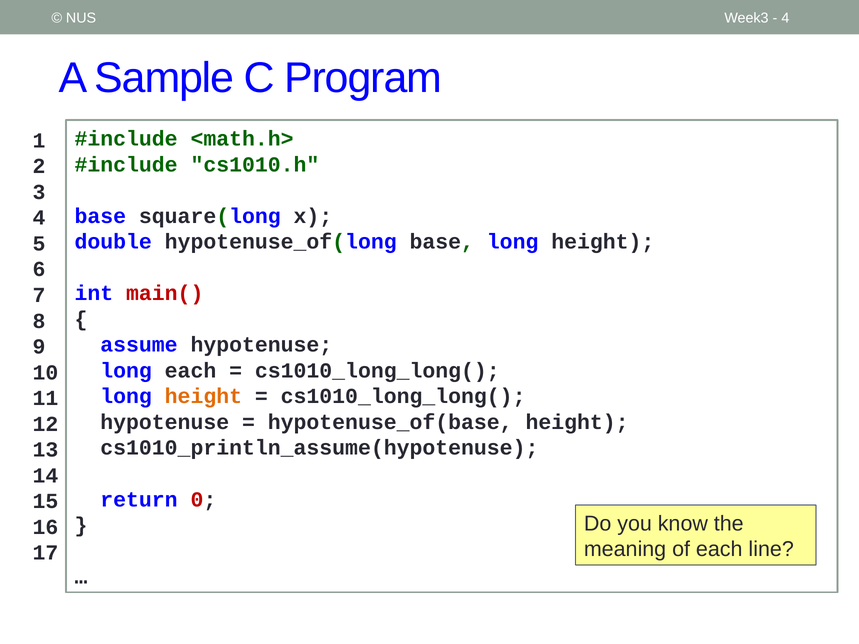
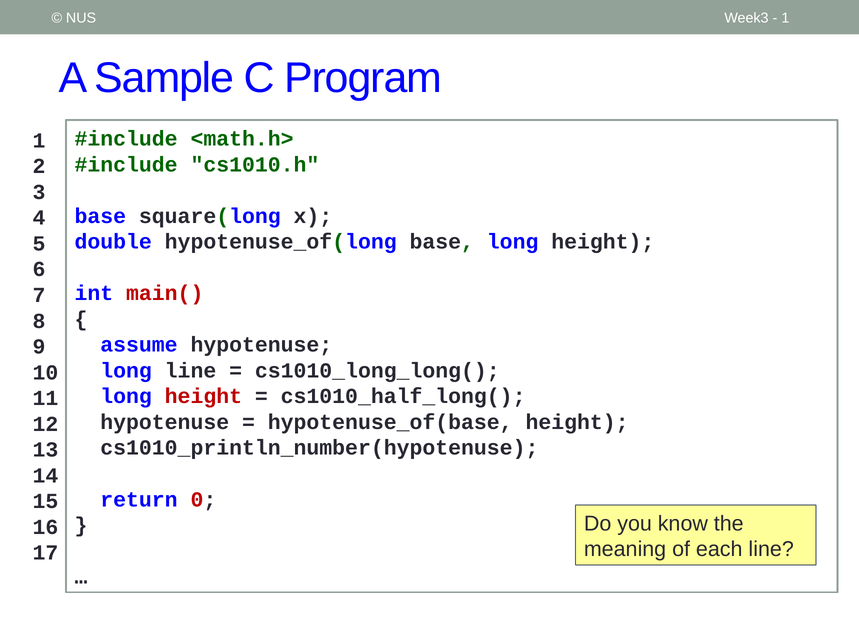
4: 4 -> 1 (785, 18)
long each: each -> line (191, 371)
height colour: orange -> red (203, 397)
cs1010_long_long(: cs1010_long_long( -> cs1010_half_long( (403, 397)
cs1010_println_assume(hypotenuse: cs1010_println_assume(hypotenuse -> cs1010_println_number(hypotenuse (319, 448)
